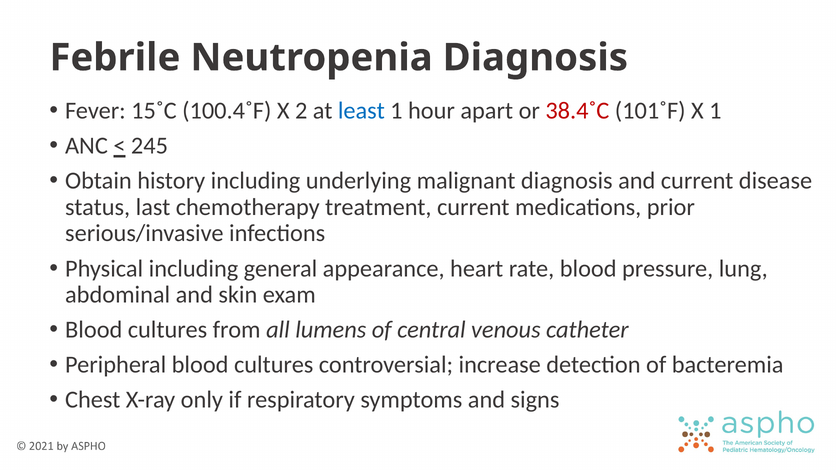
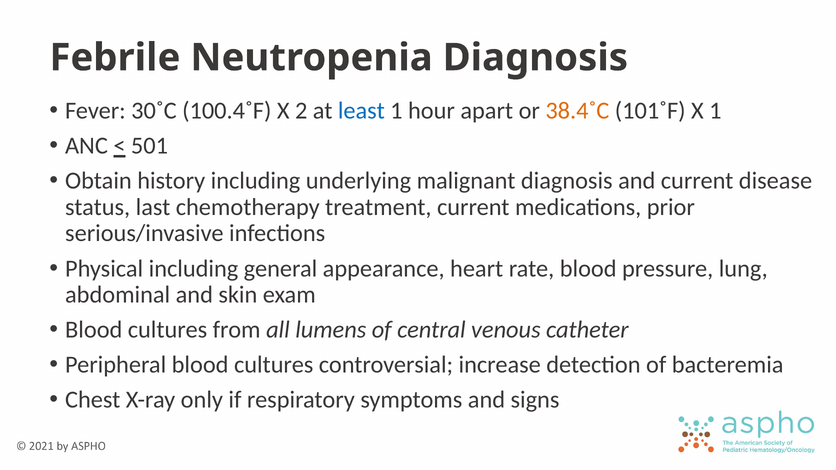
15˚C: 15˚C -> 30˚C (154, 111)
38.4˚C colour: red -> orange (577, 111)
245: 245 -> 501 (149, 146)
